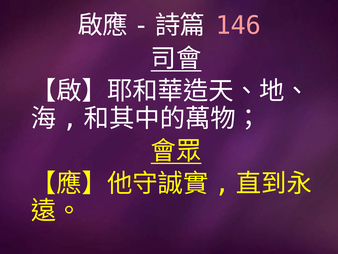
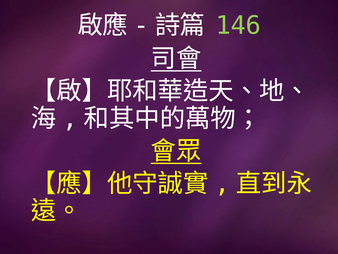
146 colour: pink -> light green (238, 25)
